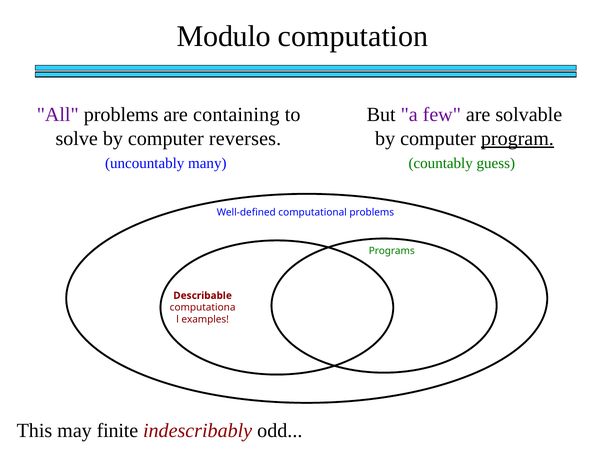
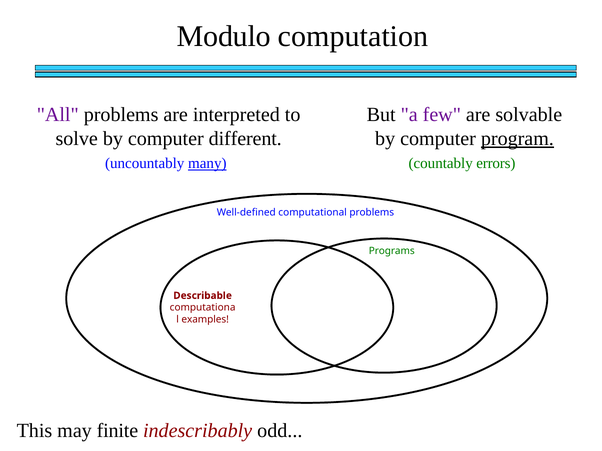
containing: containing -> interpreted (236, 115)
reverses: reverses -> different (245, 139)
many underline: none -> present (207, 164)
guess: guess -> errors (496, 164)
